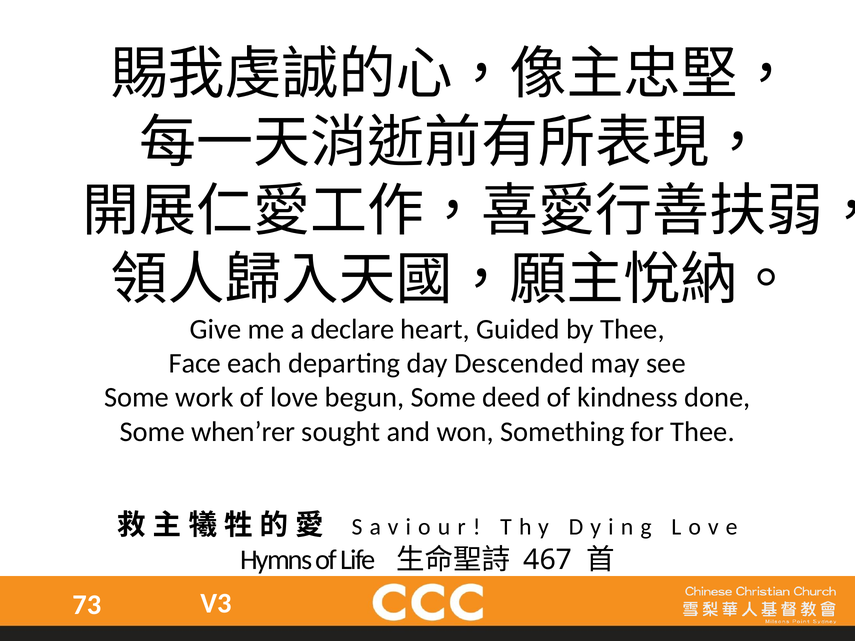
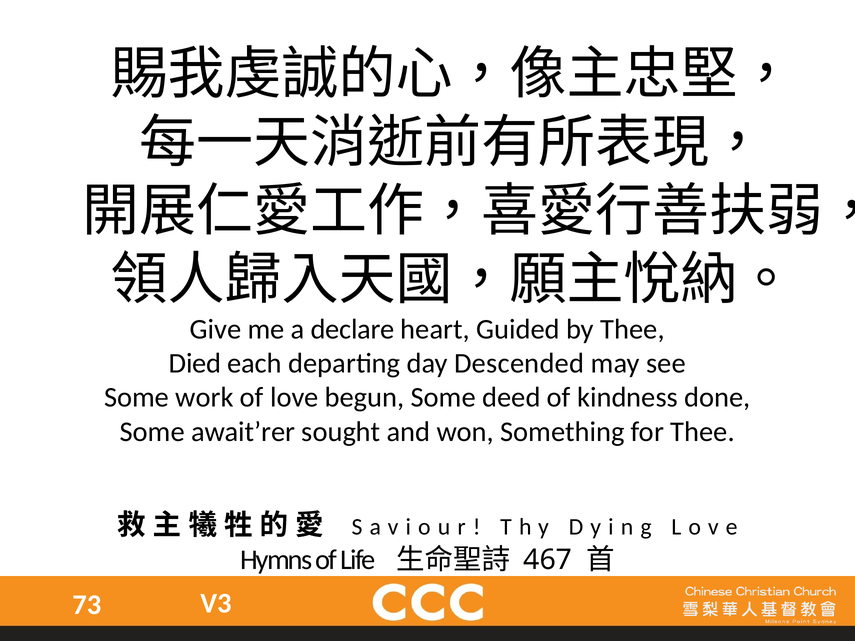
Face: Face -> Died (195, 363)
when’rer: when’rer -> await’rer (243, 432)
